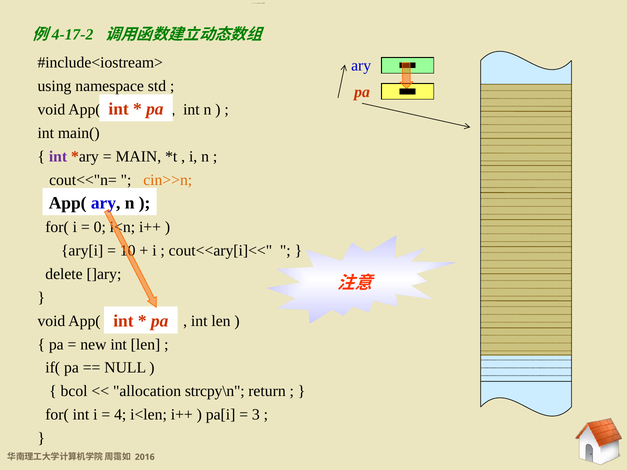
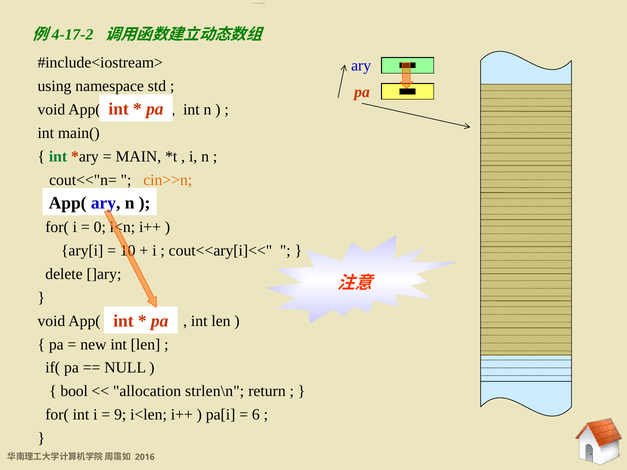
int colour: purple -> green (58, 157)
bcol: bcol -> bool (74, 392)
strcpy\n: strcpy\n -> strlen\n (215, 392)
4: 4 -> 9 (120, 415)
3: 3 -> 6 (256, 415)
